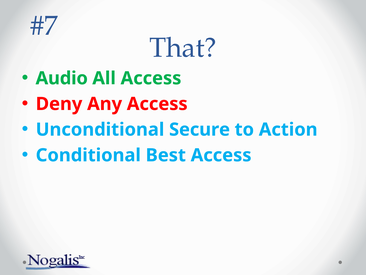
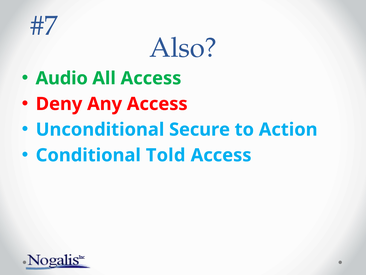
That: That -> Also (183, 48)
Best: Best -> Told (166, 155)
